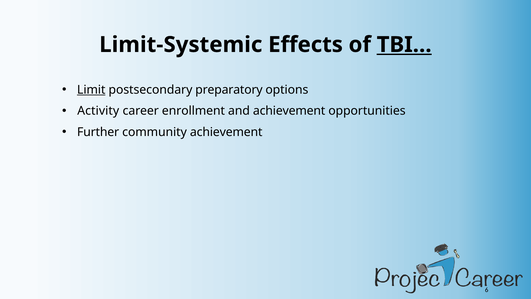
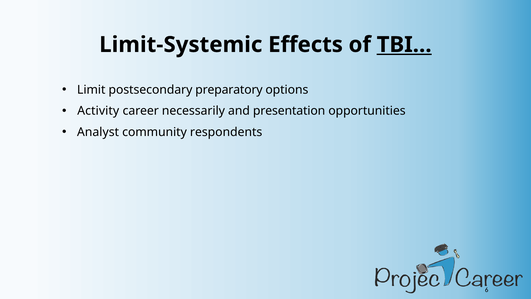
Limit underline: present -> none (91, 90)
enrollment: enrollment -> necessarily (193, 111)
and achievement: achievement -> presentation (289, 111)
Further: Further -> Analyst (98, 132)
community achievement: achievement -> respondents (226, 132)
